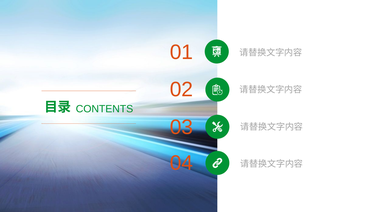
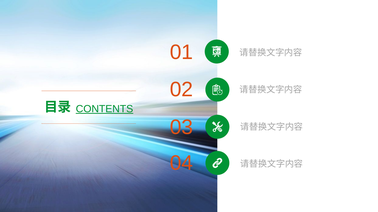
CONTENTS underline: none -> present (104, 109)
